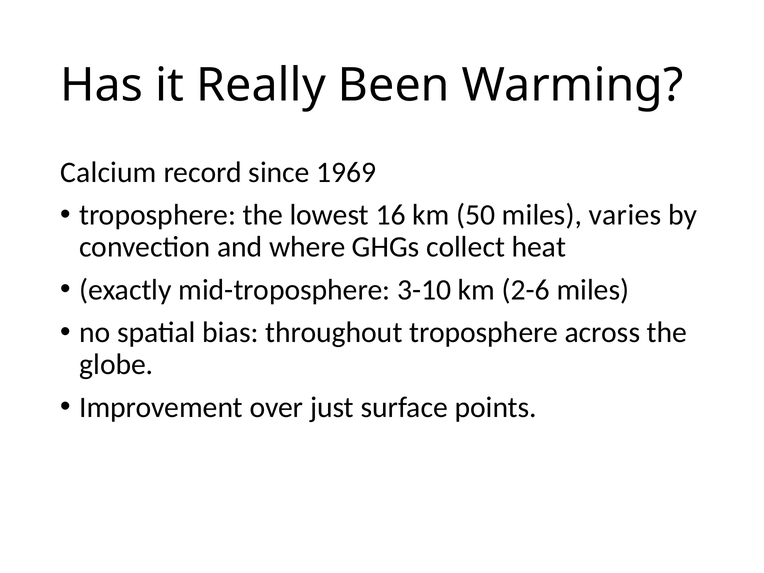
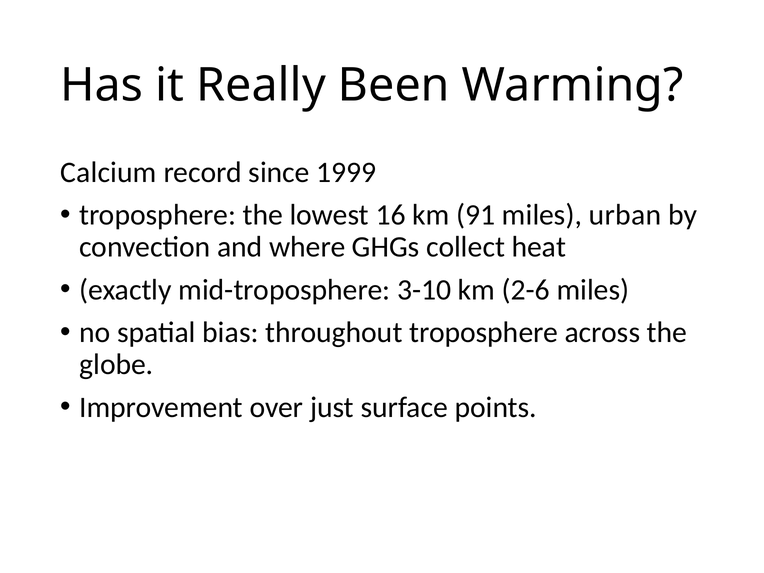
1969: 1969 -> 1999 (346, 172)
50: 50 -> 91 (476, 215)
varies: varies -> urban (625, 215)
